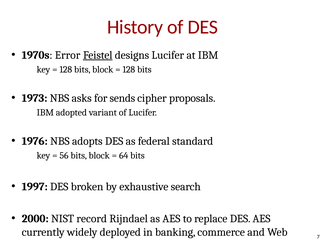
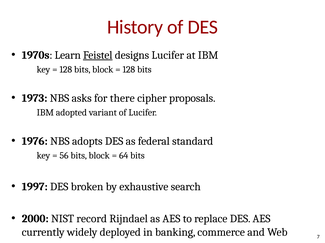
Error: Error -> Learn (68, 55)
sends: sends -> there (122, 98)
